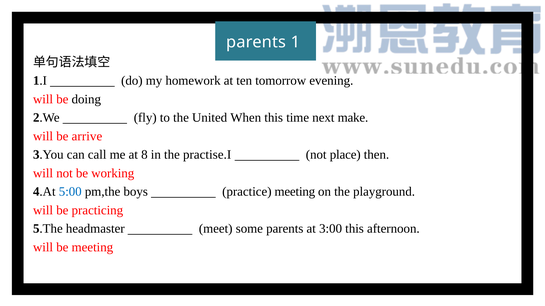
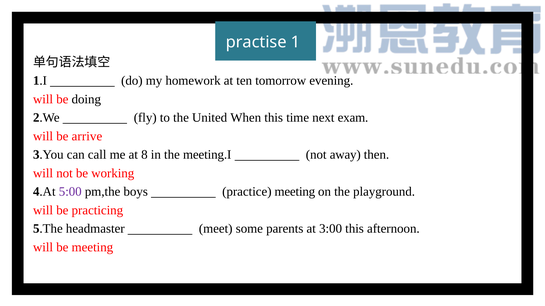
parents: parents -> practise (256, 42)
make: make -> exam (353, 118)
practise.I: practise.I -> meeting.I (207, 155)
place: place -> away (345, 155)
5:00 colour: blue -> purple (70, 192)
